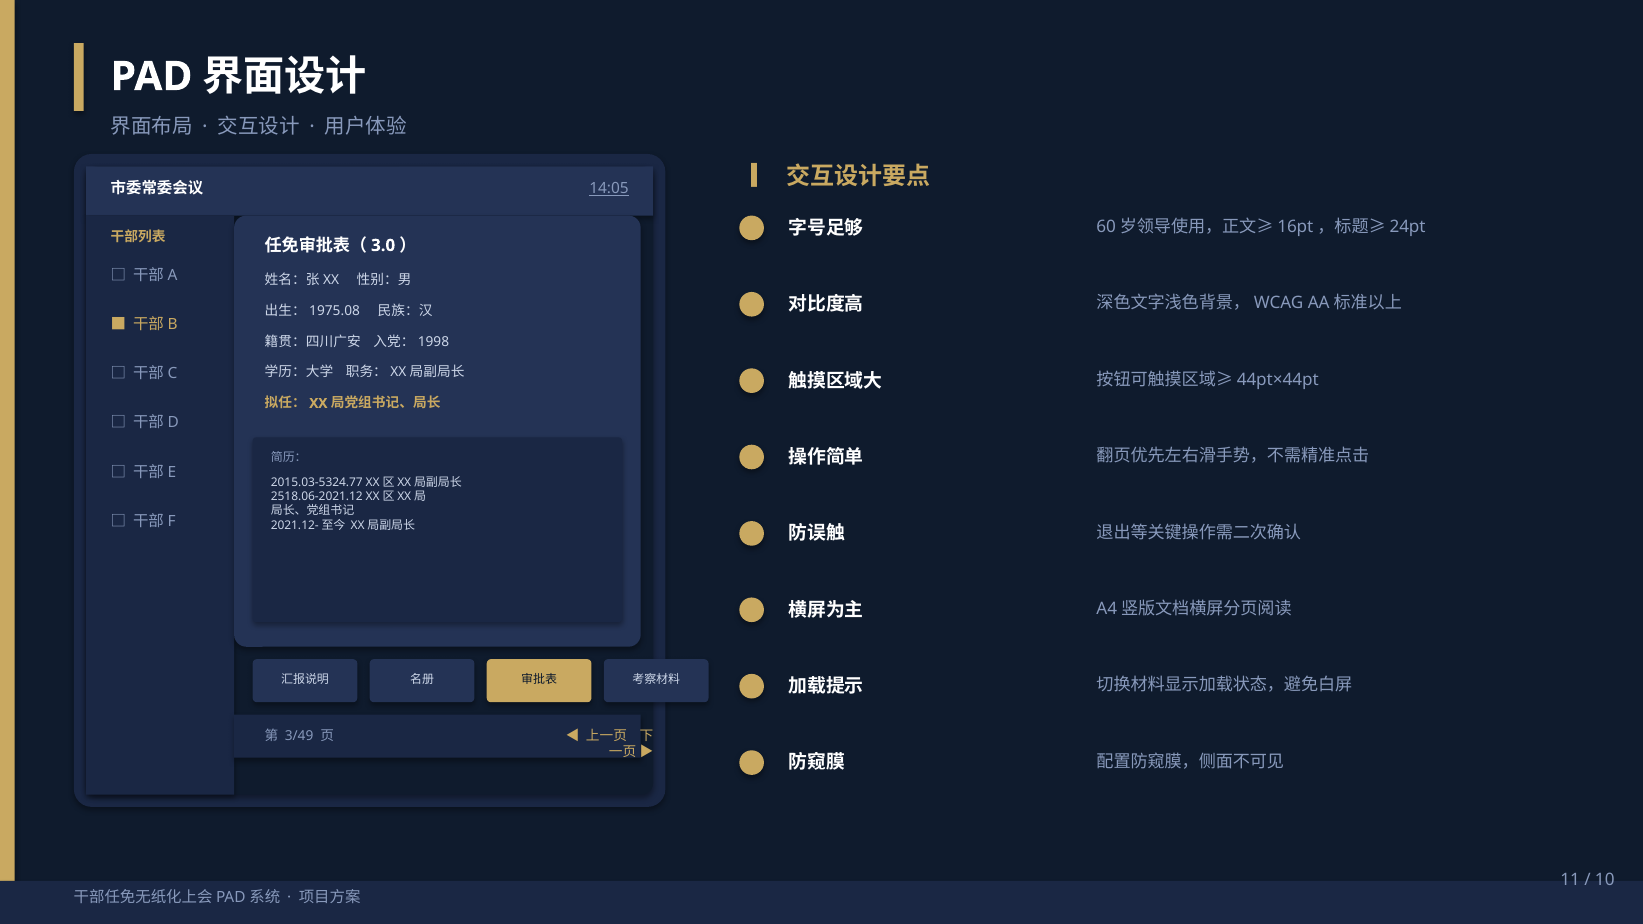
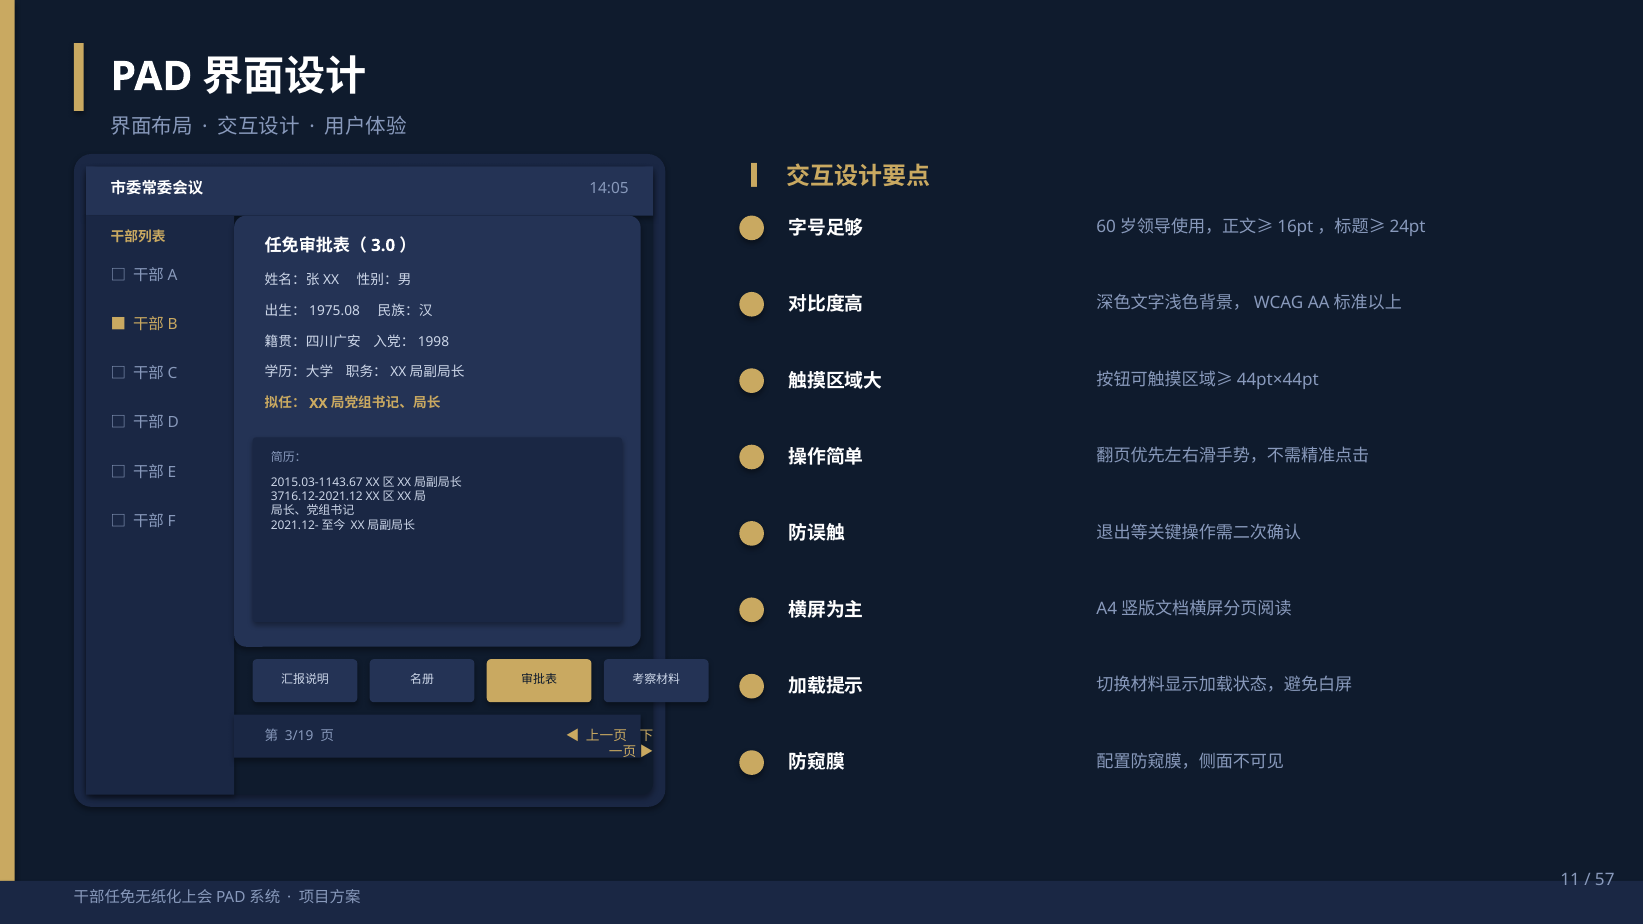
14:05 underline: present -> none (609, 189)
2015.03-5324.77: 2015.03-5324.77 -> 2015.03-1143.67 (317, 482)
2518.06-2021.12: 2518.06-2021.12 -> 3716.12-2021.12 (317, 497)
3/49: 3/49 -> 3/19 (299, 736)
10: 10 -> 57 (1605, 880)
